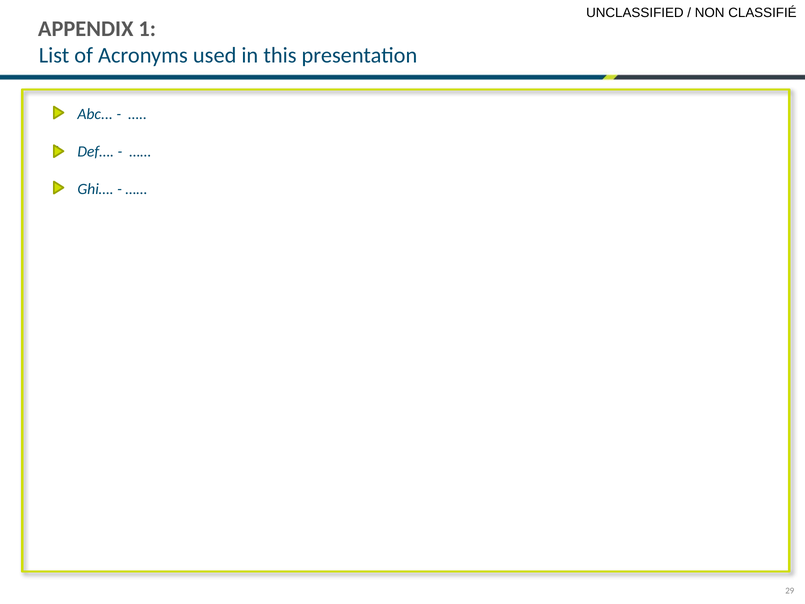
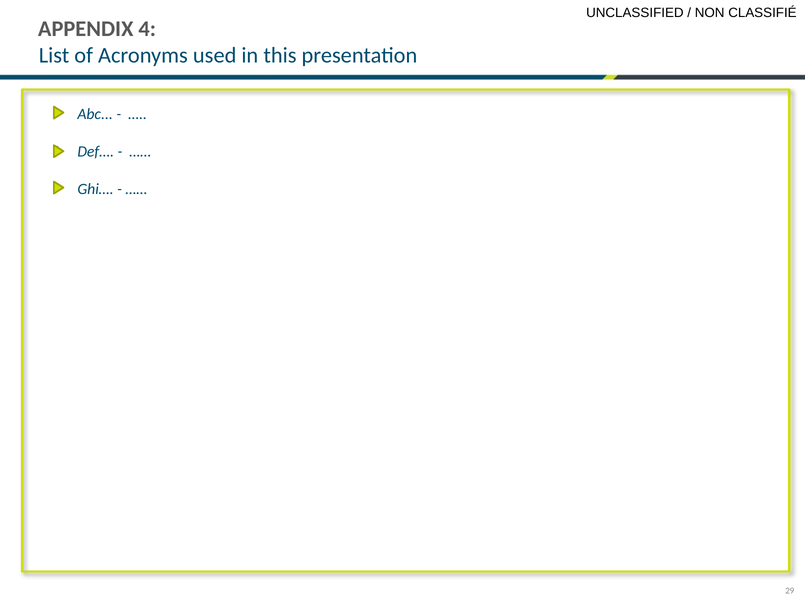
1: 1 -> 4 (147, 29)
